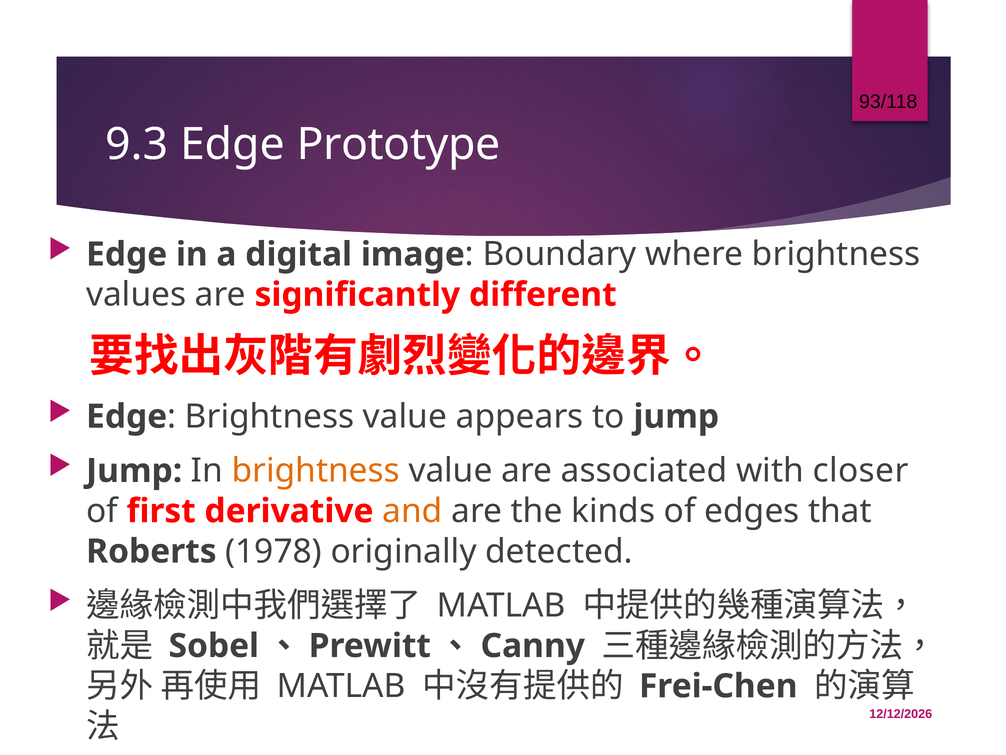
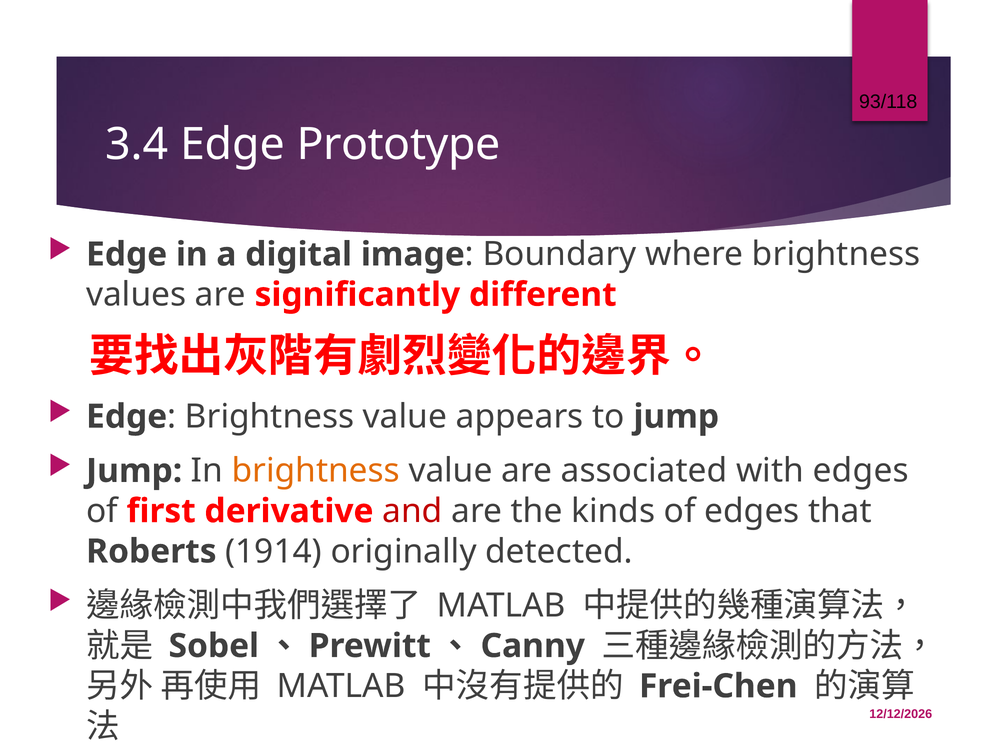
9.3: 9.3 -> 3.4 (137, 144)
with closer: closer -> edges (861, 471)
and colour: orange -> red (412, 511)
1978: 1978 -> 1914 (274, 551)
